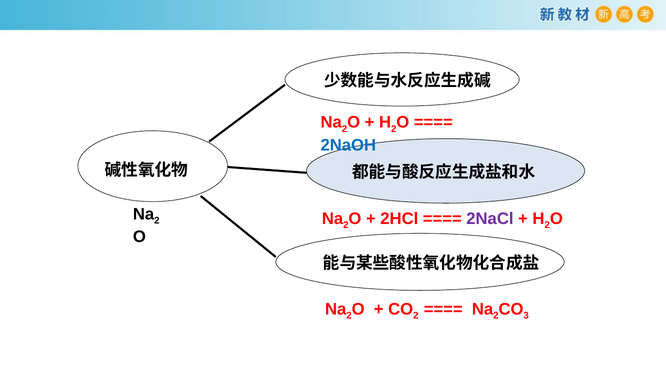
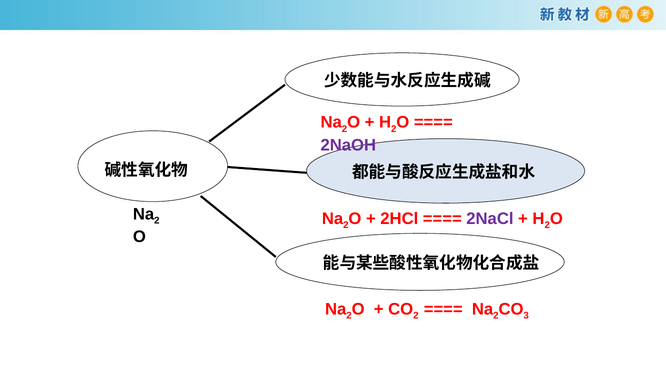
2NaOH colour: blue -> purple (348, 145)
